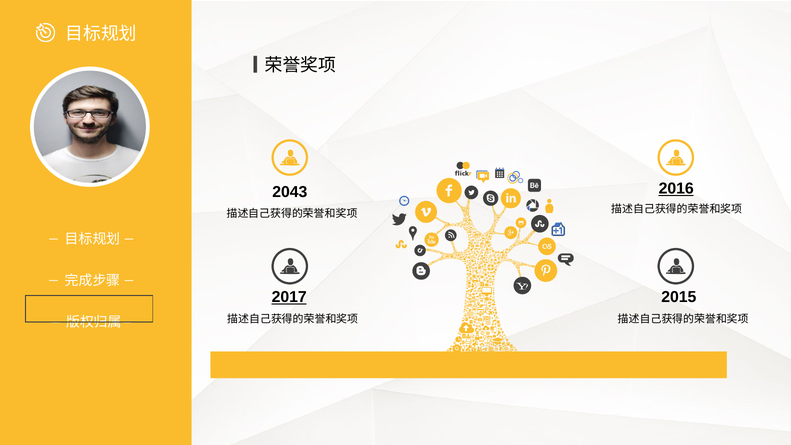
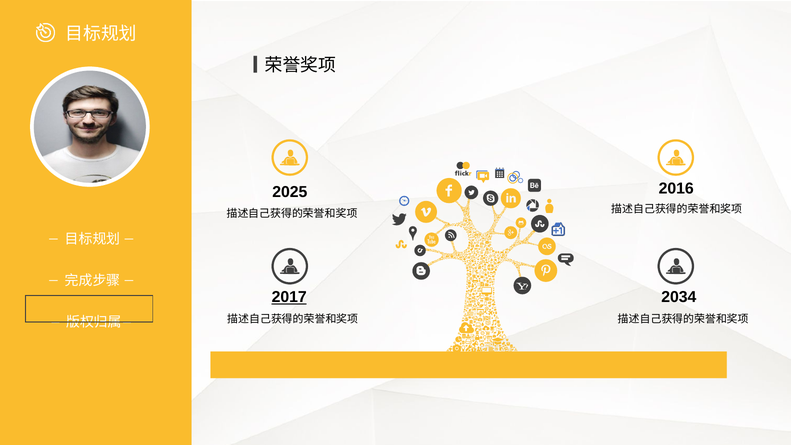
2016 underline: present -> none (676, 189)
2043: 2043 -> 2025 (290, 192)
2015: 2015 -> 2034 (679, 297)
